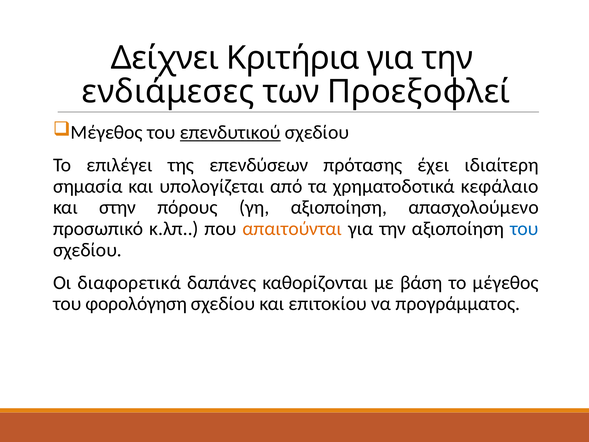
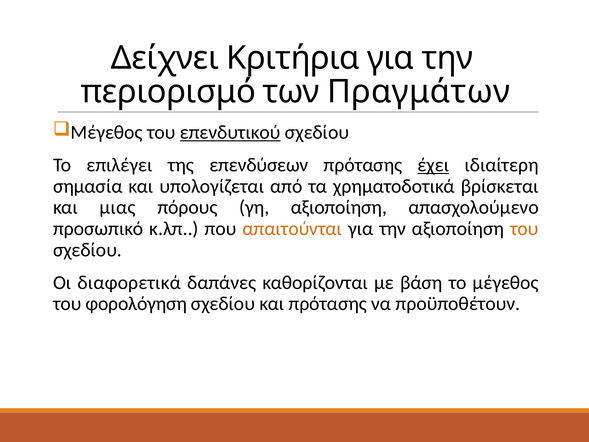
ενδιάμεσες: ενδιάμεσες -> περιορισμό (168, 91)
Προεξοφλεί: Προεξοφλεί -> Πραγμάτων (419, 91)
έχει underline: none -> present (433, 165)
κεφάλαιο: κεφάλαιο -> βρίσκεται (500, 186)
στην: στην -> μιας (117, 207)
του colour: blue -> orange (524, 229)
και επιτοκίου: επιτοκίου -> πρότασης (328, 304)
προγράμματος: προγράμματος -> προϋποθέτουν (458, 304)
